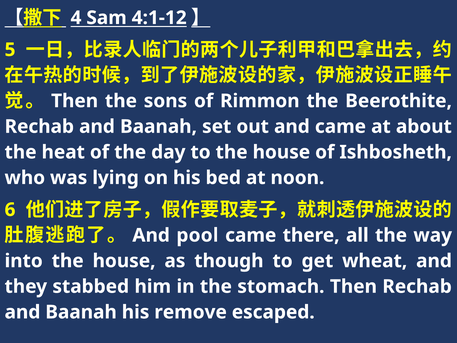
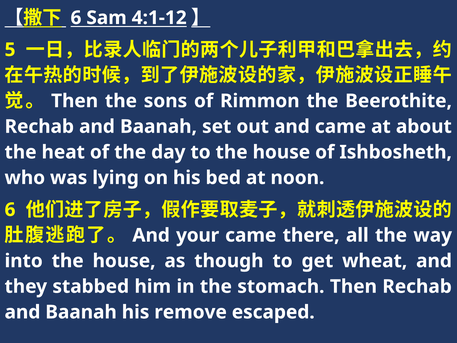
4: 4 -> 6 (76, 18)
pool: pool -> your (198, 235)
